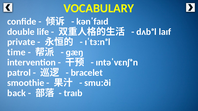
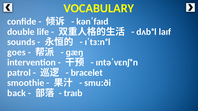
private: private -> sounds (21, 42)
time: time -> goes (16, 52)
